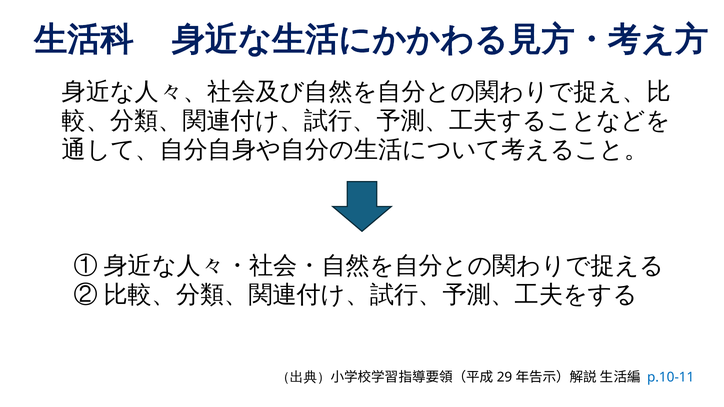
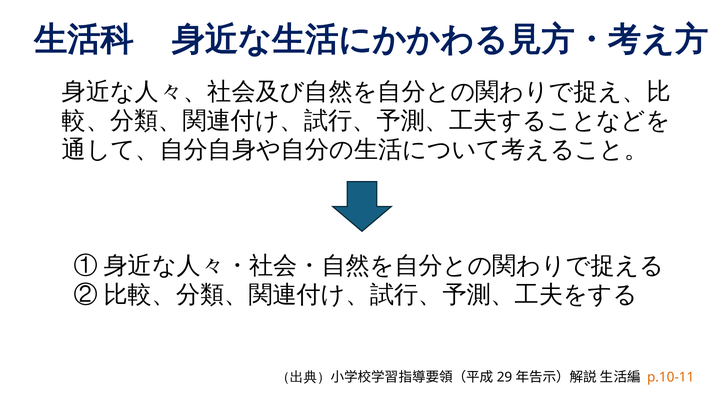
p.10-11 colour: blue -> orange (671, 377)
